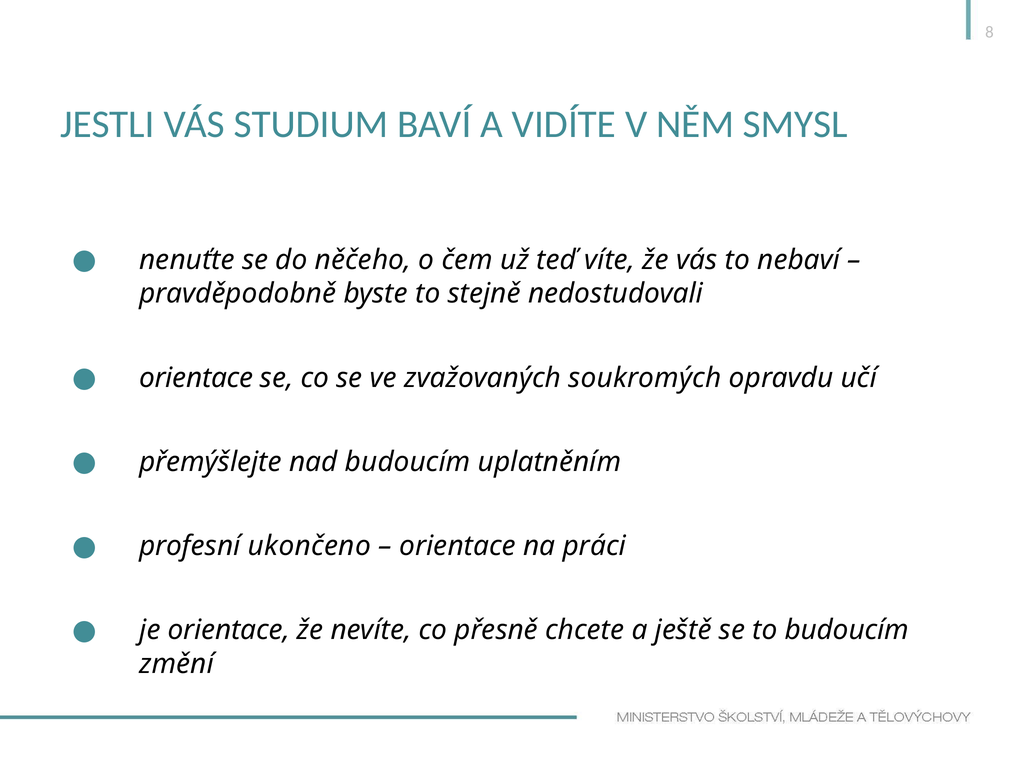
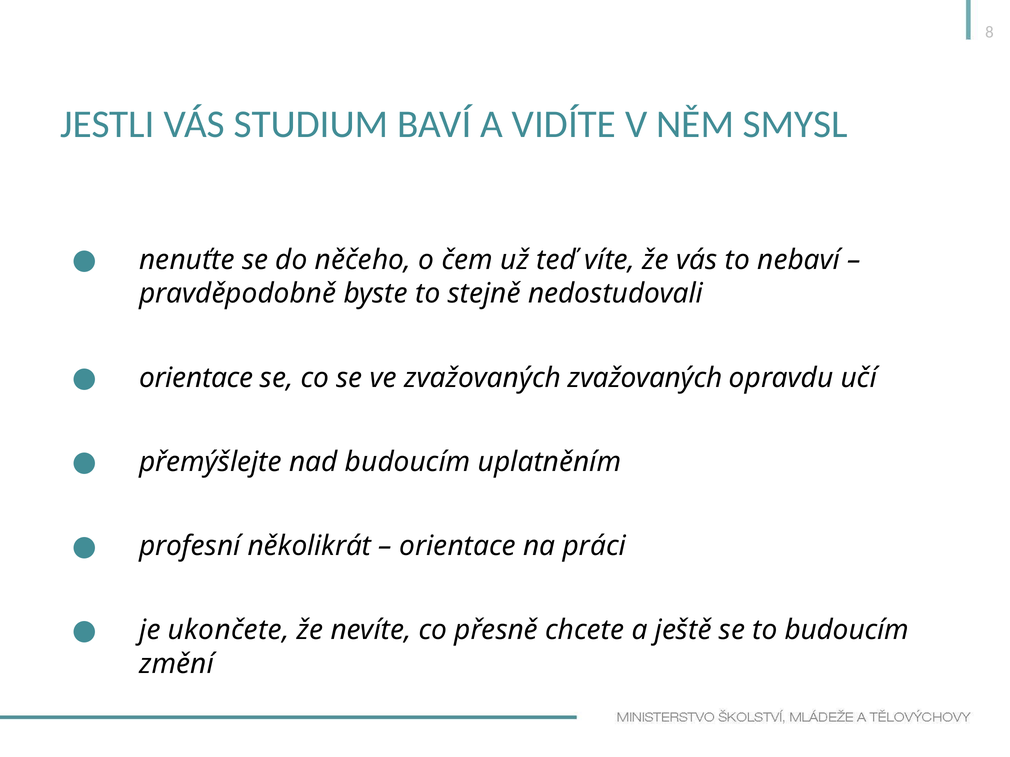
zvažovaných soukromých: soukromých -> zvažovaných (645, 378)
ukončeno: ukončeno -> několikrát (310, 546)
je orientace: orientace -> ukončete (229, 631)
